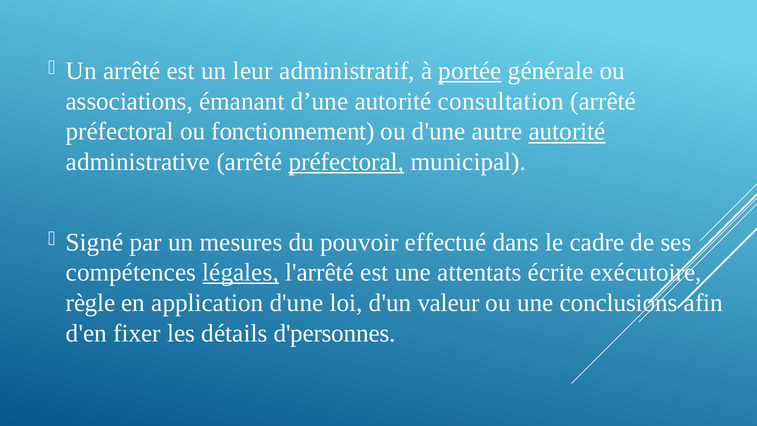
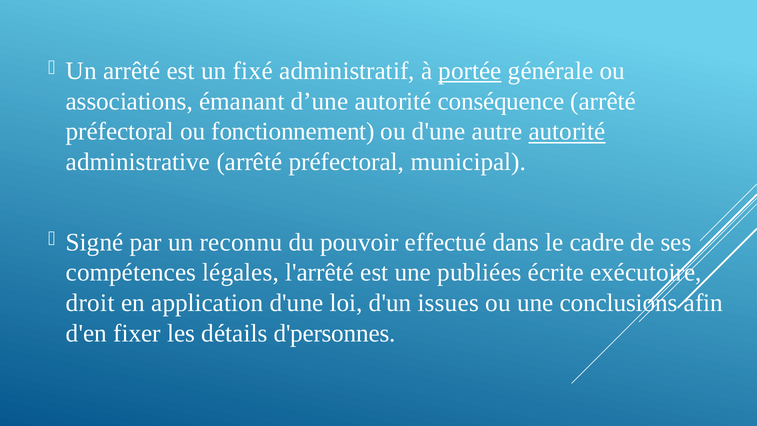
leur: leur -> fixé (253, 71)
consultation: consultation -> conséquence (501, 101)
préfectoral underline: present -> none (346, 162)
mesures: mesures -> reconnu (241, 242)
légales underline: present -> none (241, 272)
attentats: attentats -> publiées (479, 272)
règle: règle -> droit (90, 303)
valeur: valeur -> issues (448, 303)
